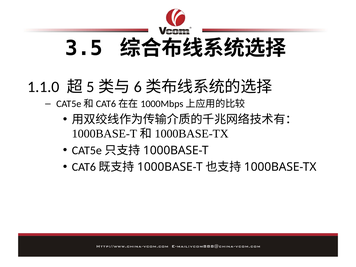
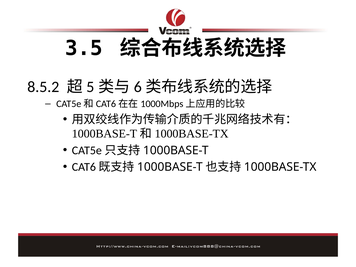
1.1.0: 1.1.0 -> 8.5.2 (43, 87)
